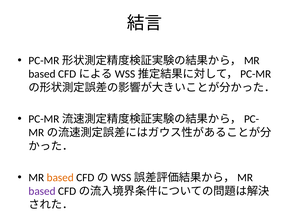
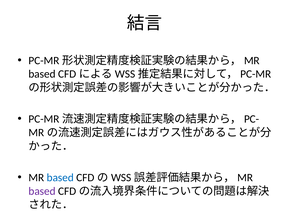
based colour: orange -> blue (60, 177)
